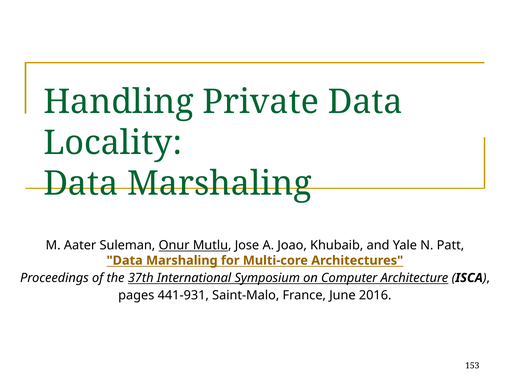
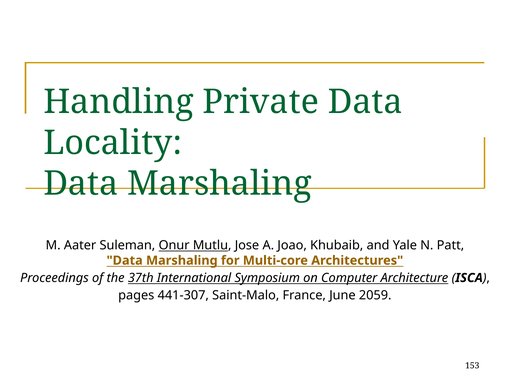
441-931: 441-931 -> 441-307 (183, 295)
2016: 2016 -> 2059 (375, 295)
